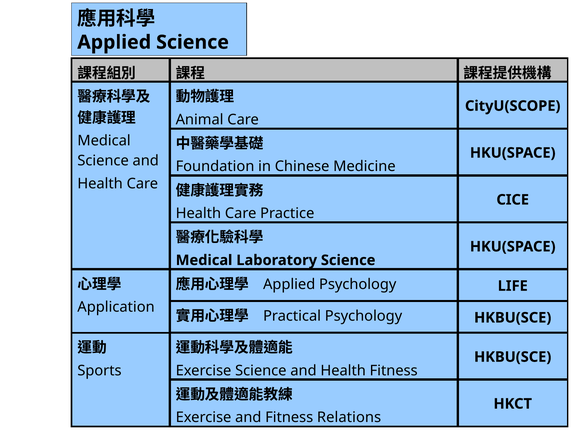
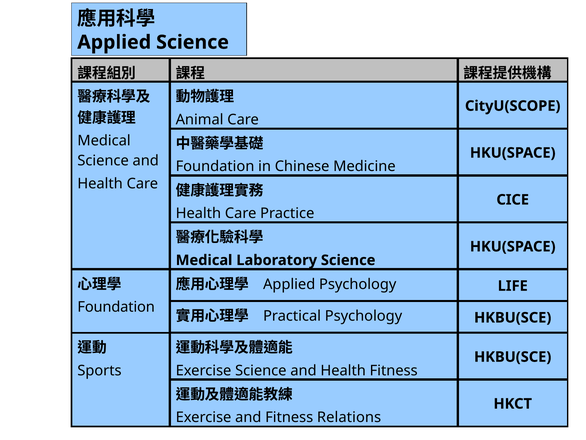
Application: Application -> Foundation (116, 307)
